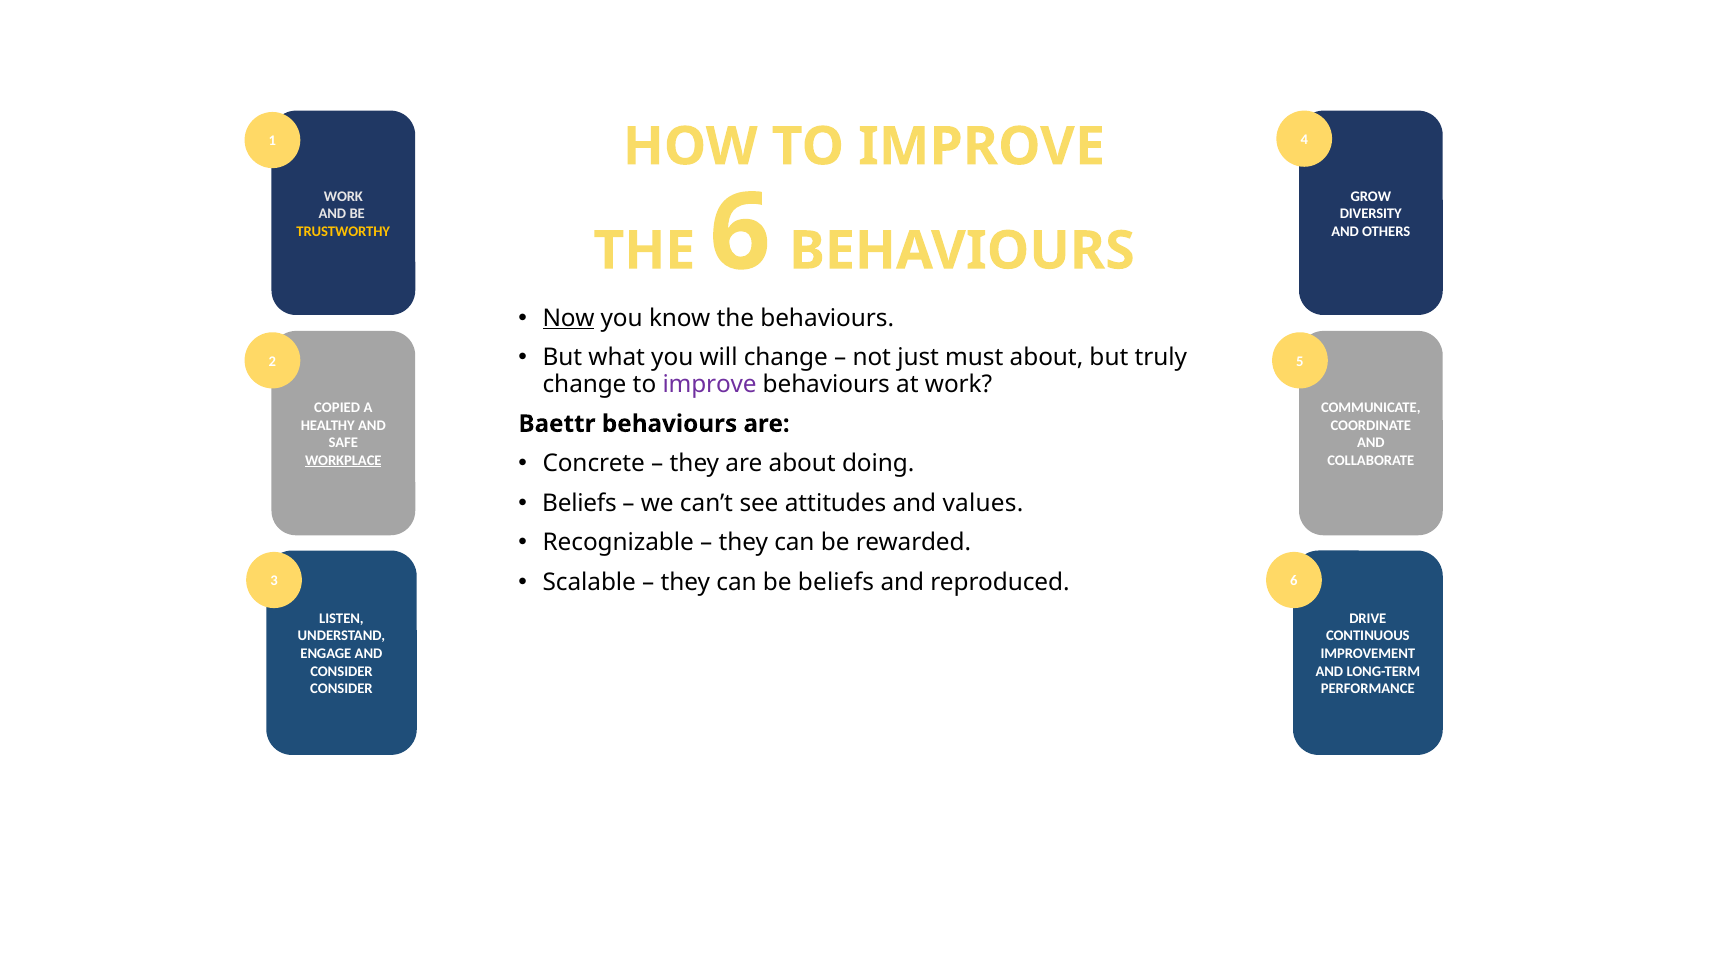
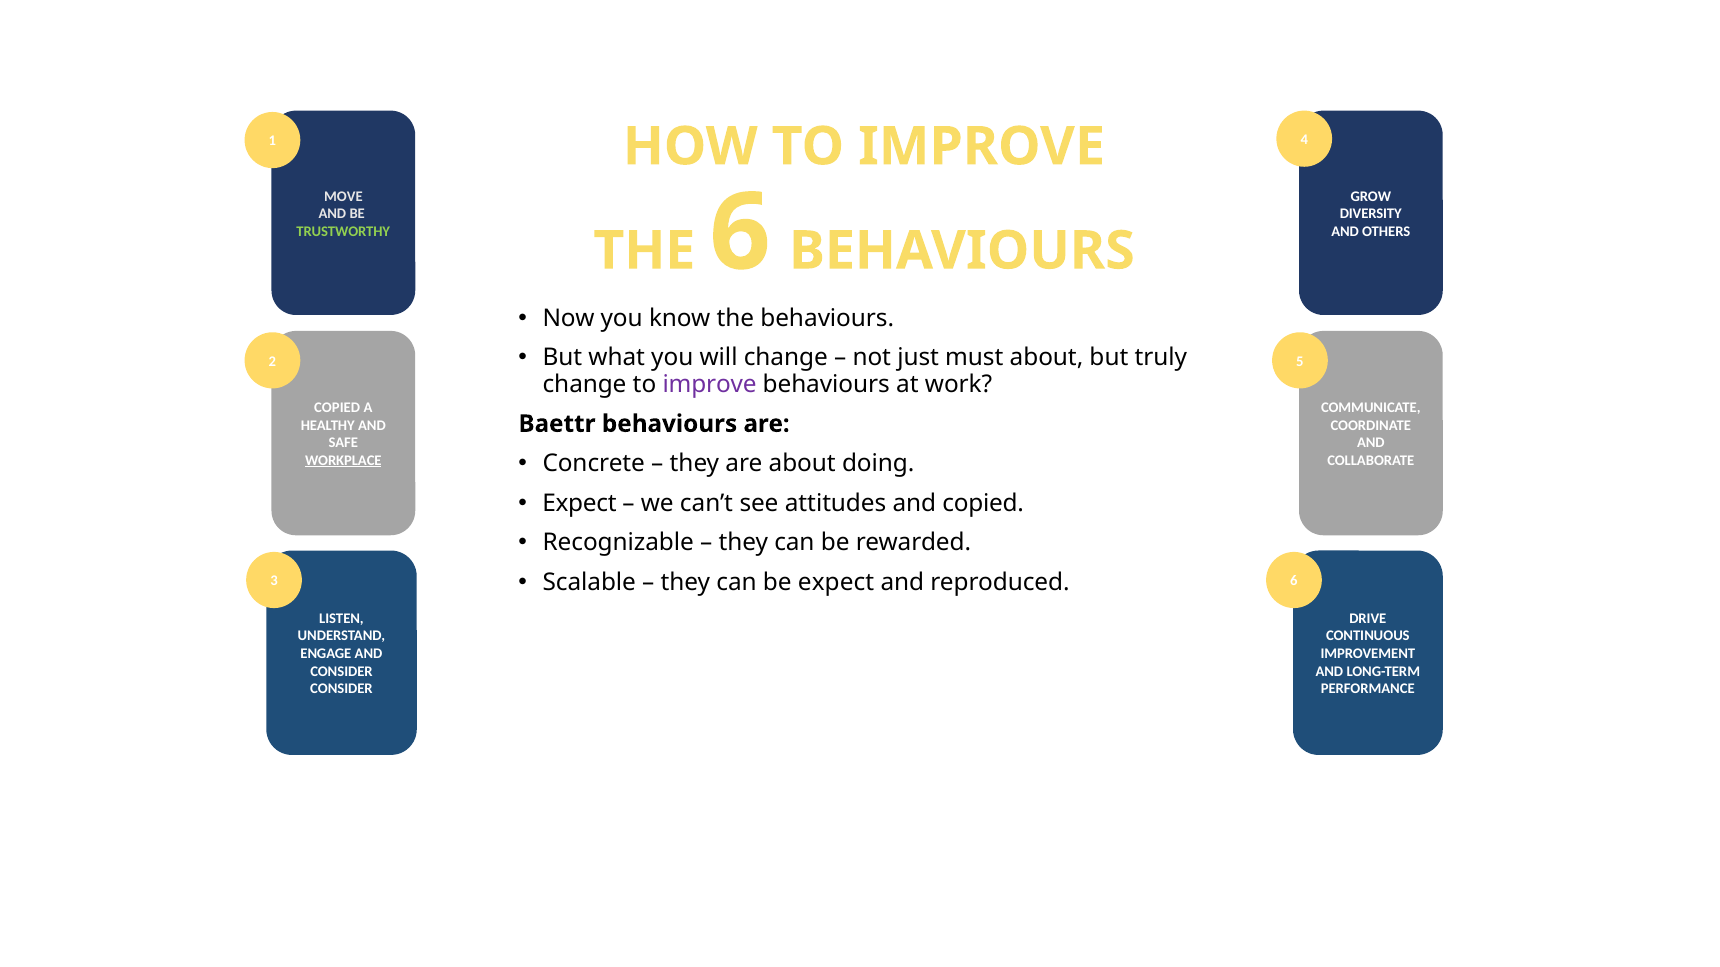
WORK: WORK -> MOVE (343, 196)
TRUSTWORTHY colour: yellow -> light green (343, 231)
Now underline: present -> none (569, 318)
Beliefs: Beliefs -> Expect (579, 503)
and values: values -> copied (983, 503)
be beliefs: beliefs -> expect (836, 583)
